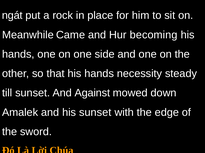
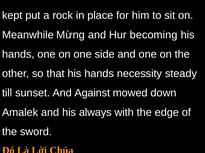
ngát: ngát -> kept (12, 15)
Came: Came -> Mừng (71, 35)
his sunset: sunset -> always (95, 113)
